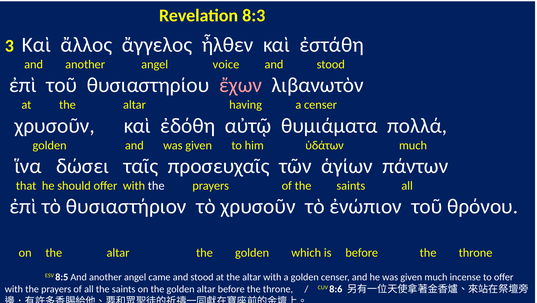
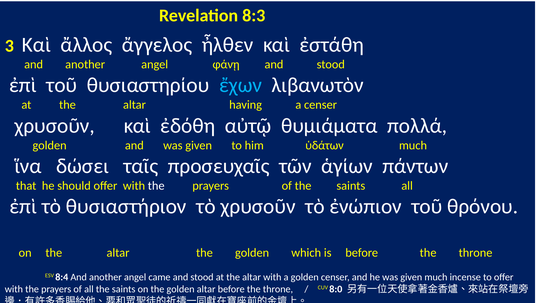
voice: voice -> φάνῃ (226, 64)
ἔχων colour: pink -> light blue (241, 85)
8:5: 8:5 -> 8:4 (62, 277)
8:6: 8:6 -> 8:0 (336, 289)
